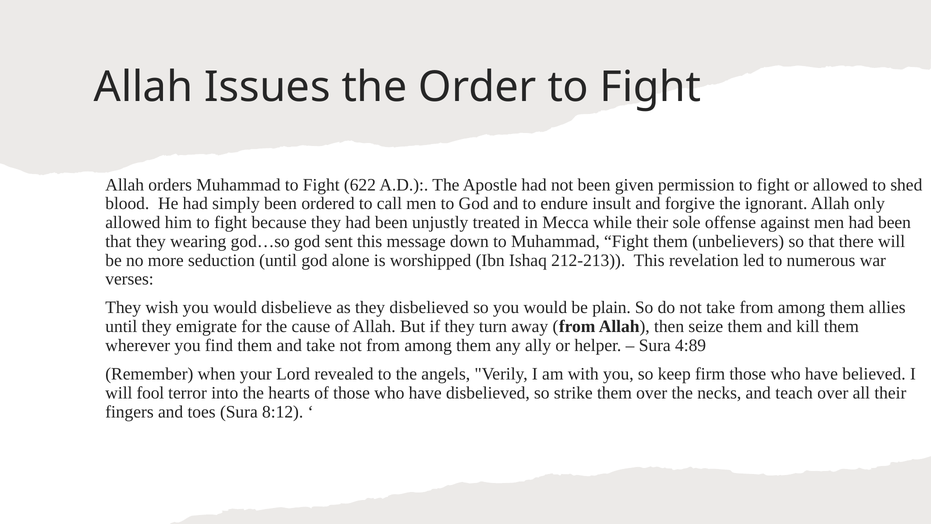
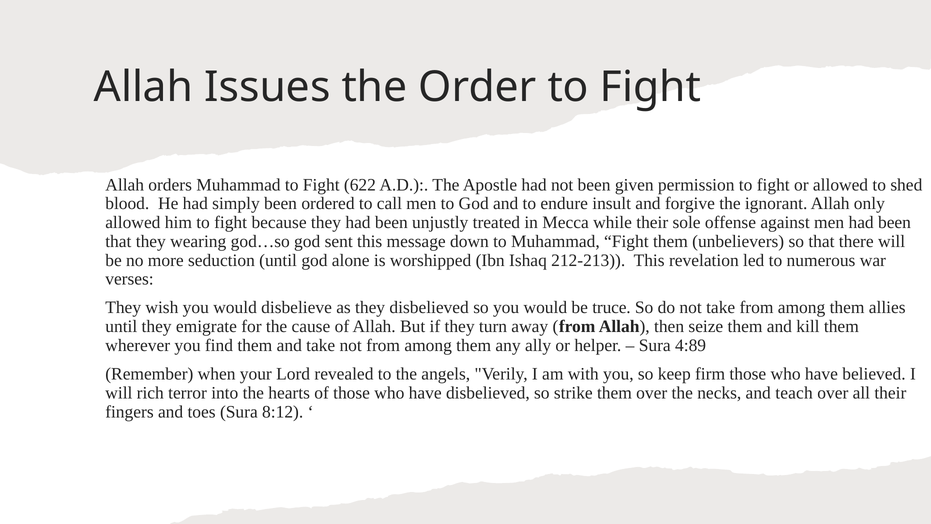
plain: plain -> truce (612, 308)
fool: fool -> rich (150, 393)
